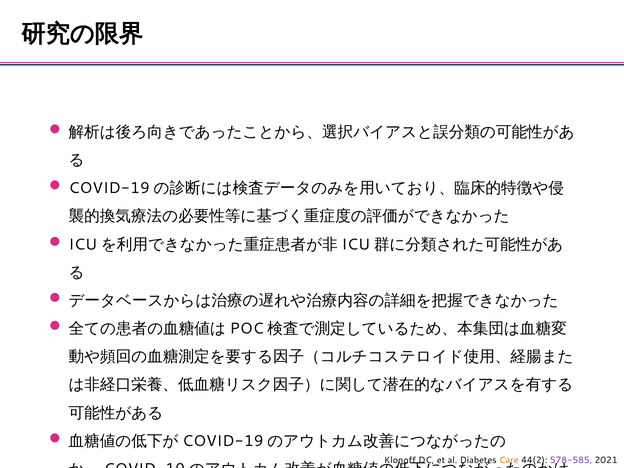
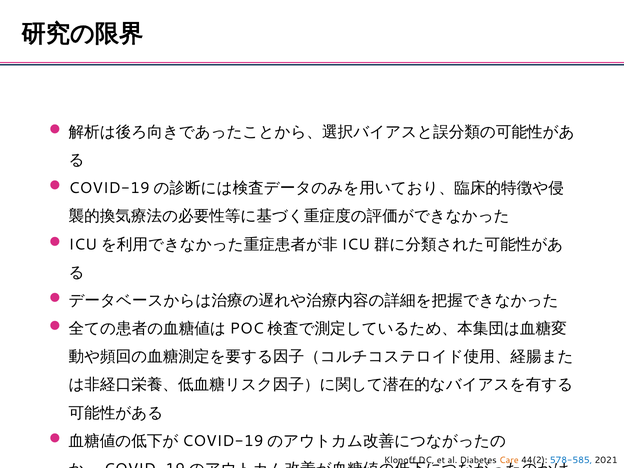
578-585 colour: purple -> blue (571, 460)
